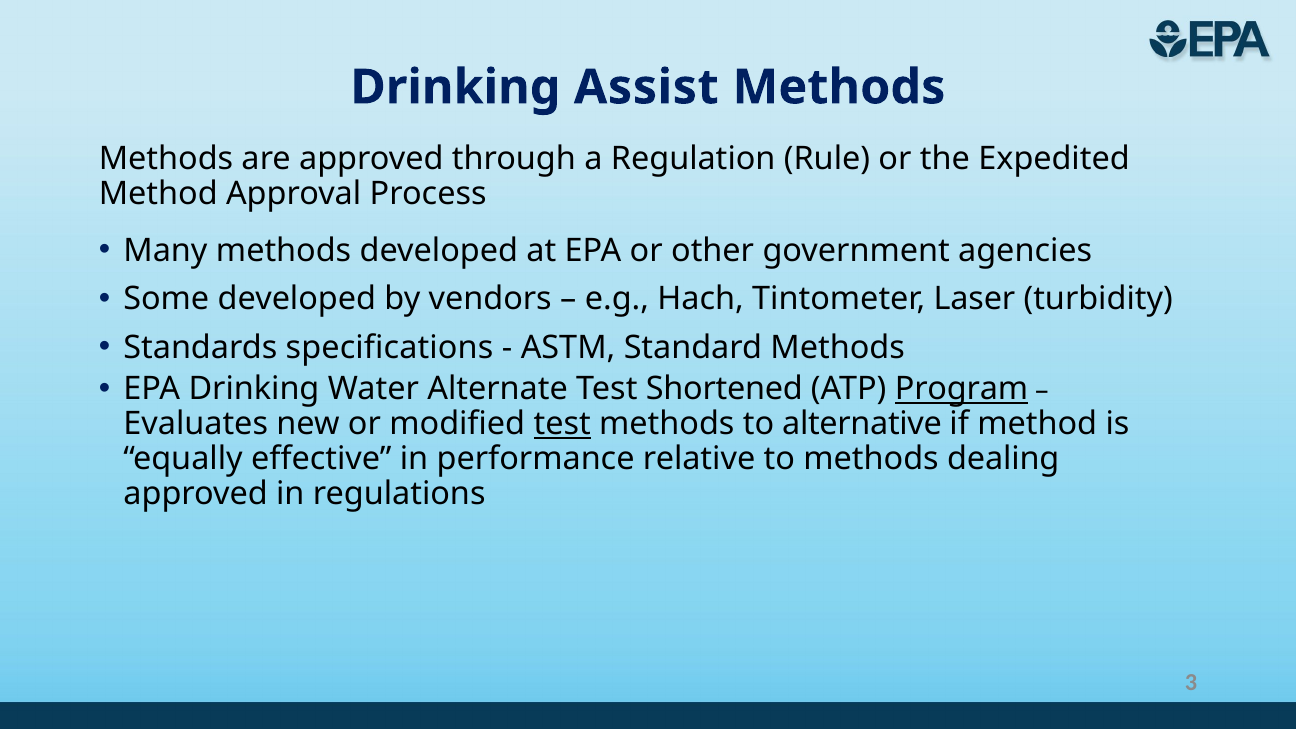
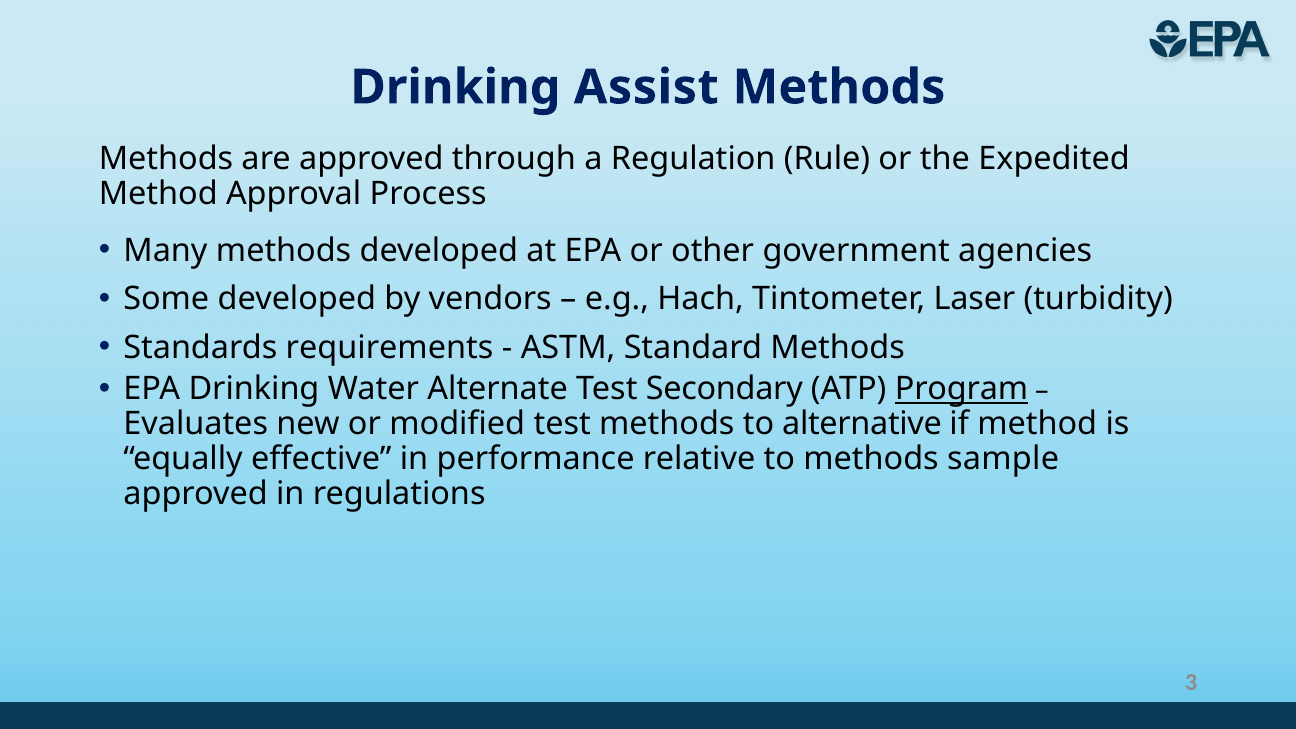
specifications: specifications -> requirements (390, 347)
Shortened: Shortened -> Secondary (724, 389)
test underline: present -> none (562, 424)
dealing: dealing -> sample (1003, 459)
